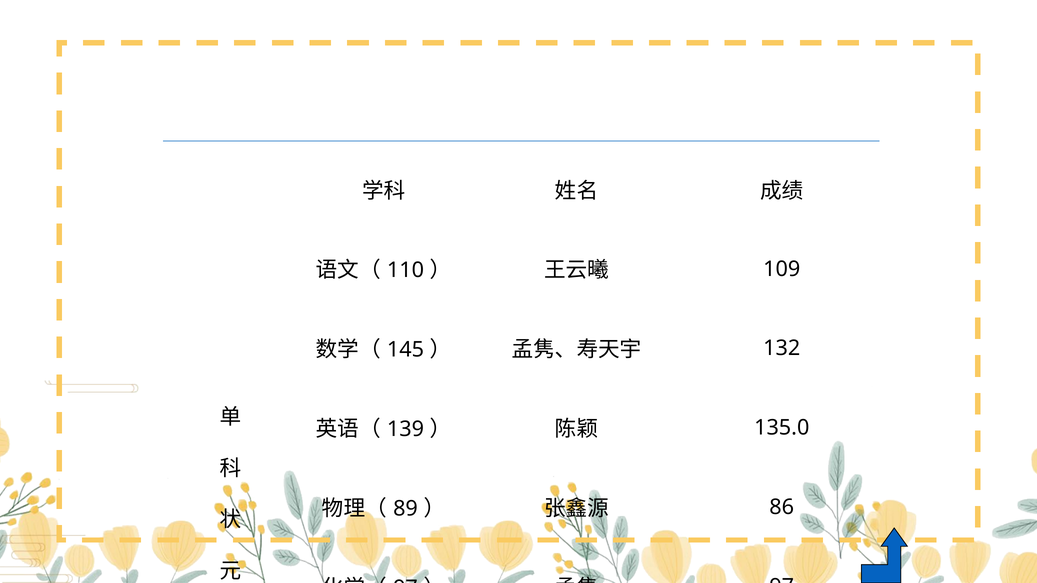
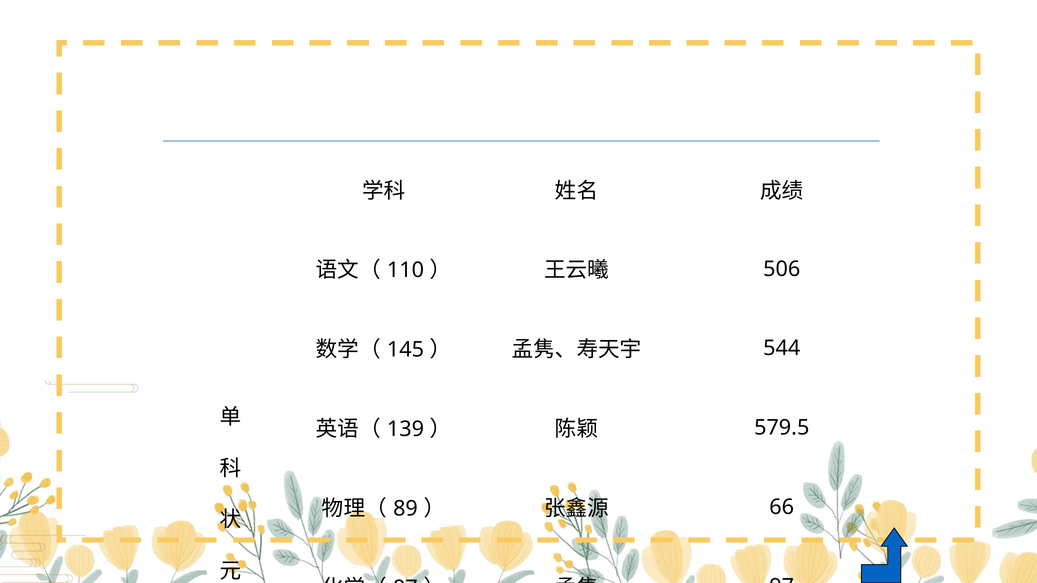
109: 109 -> 506 (782, 269)
132: 132 -> 544 (782, 349)
135.0: 135.0 -> 579.5 (782, 428)
86: 86 -> 66 (782, 508)
